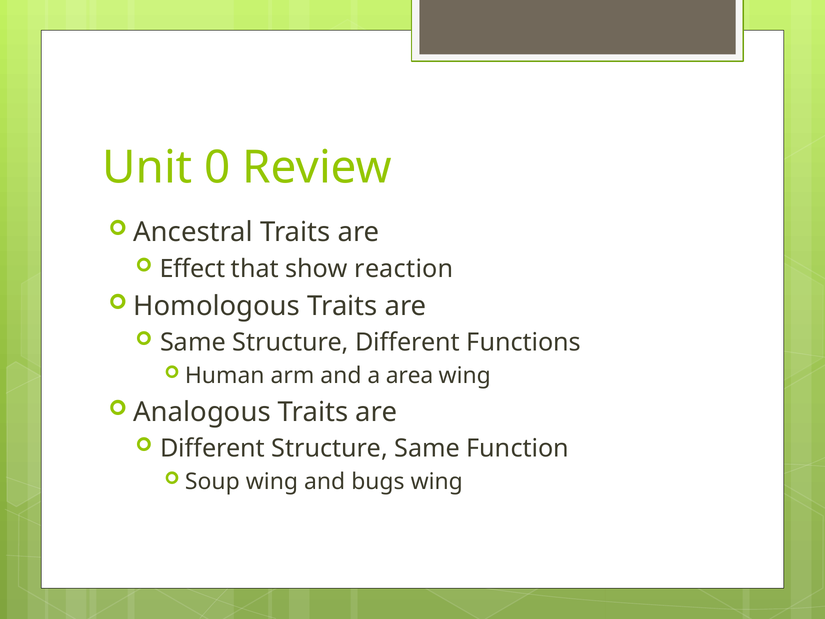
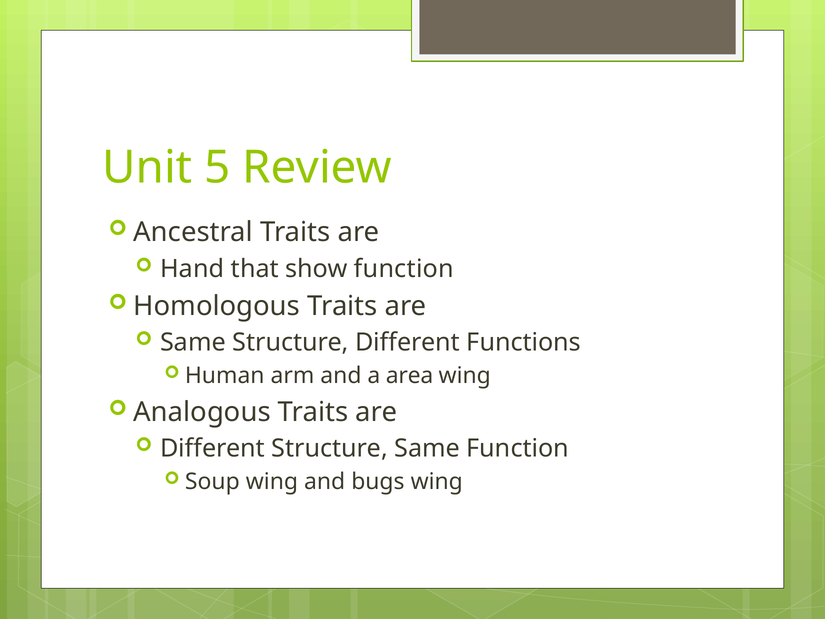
0: 0 -> 5 (217, 167)
Effect: Effect -> Hand (192, 269)
show reaction: reaction -> function (404, 269)
